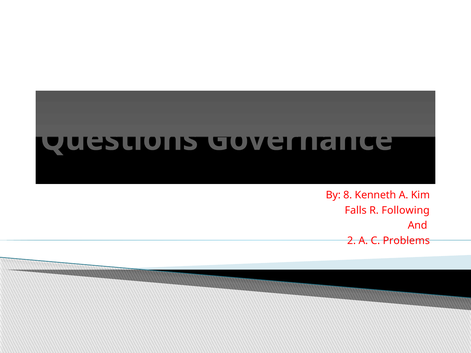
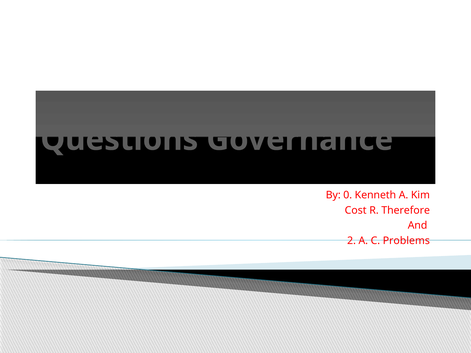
8: 8 -> 0 (348, 195)
Falls: Falls -> Cost (356, 211)
Following: Following -> Therefore (406, 211)
